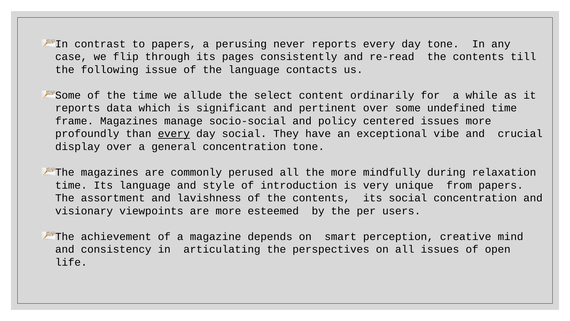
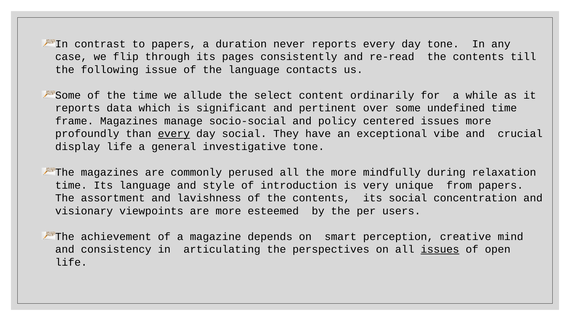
perusing: perusing -> duration (241, 44)
display over: over -> life (119, 146)
general concentration: concentration -> investigative (244, 146)
issues underline: none -> present (440, 249)
